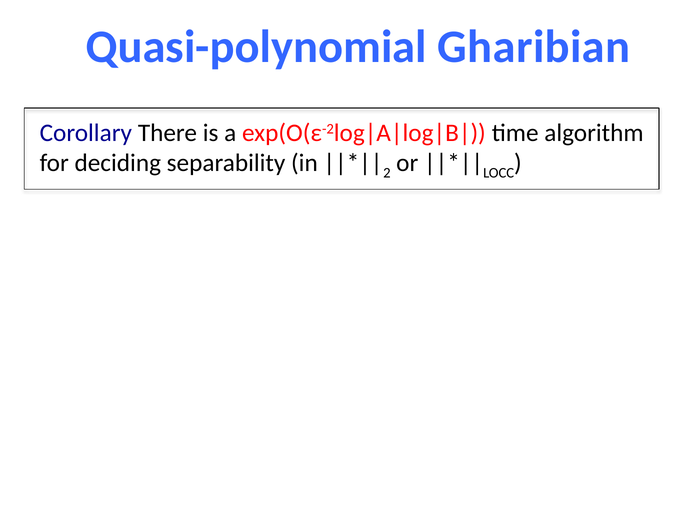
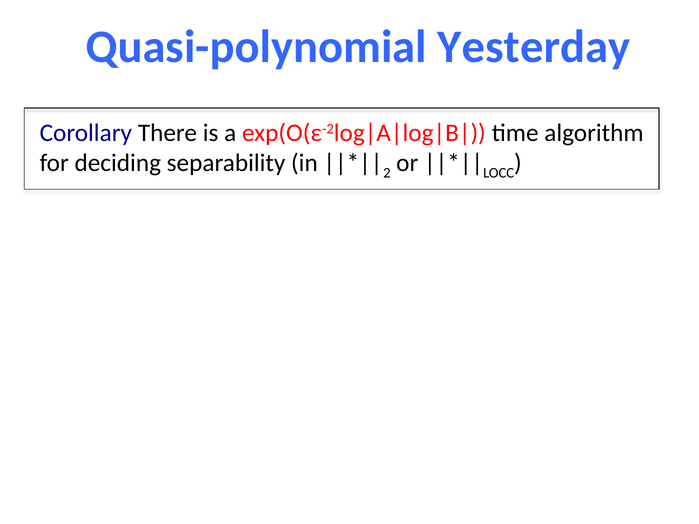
Gharibian: Gharibian -> Yesterday (534, 47)
